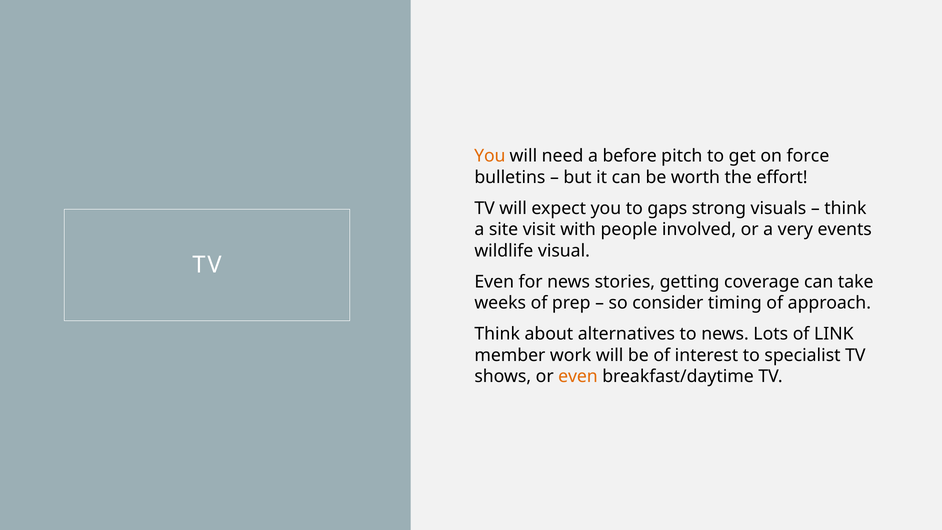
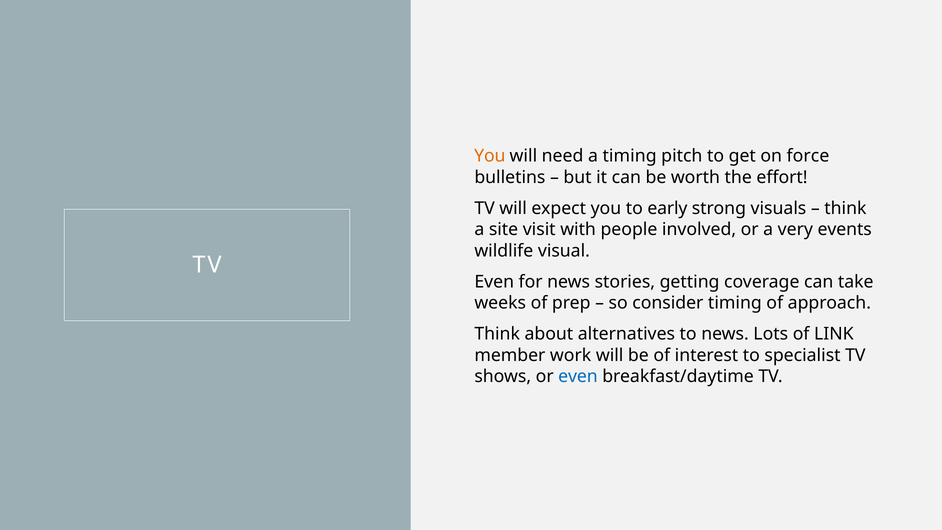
a before: before -> timing (630, 156)
gaps: gaps -> early (667, 208)
even colour: orange -> blue (578, 376)
